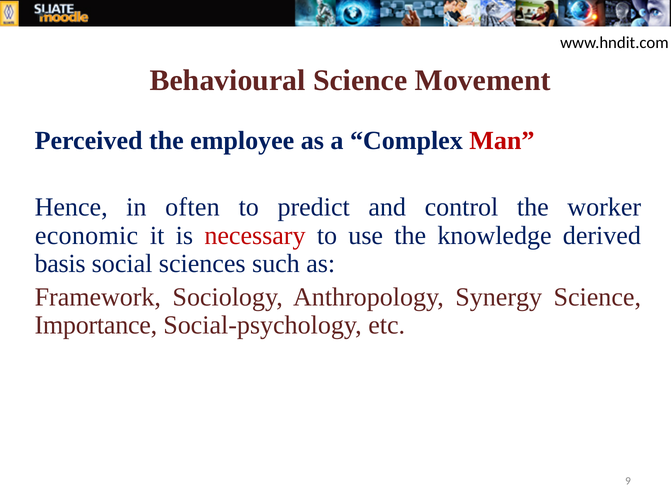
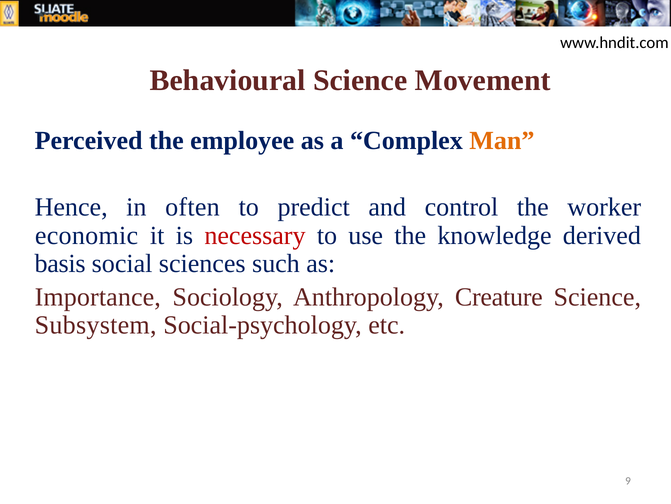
Man colour: red -> orange (502, 140)
Framework: Framework -> Importance (98, 297)
Synergy: Synergy -> Creature (499, 297)
Importance: Importance -> Subsystem (96, 325)
